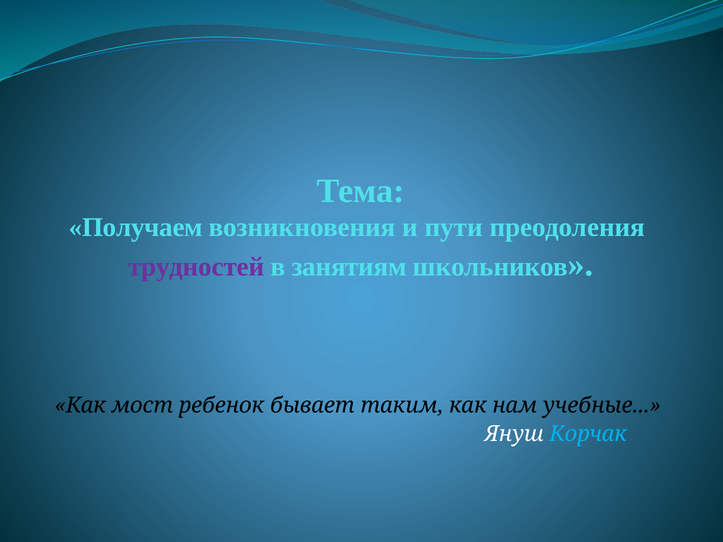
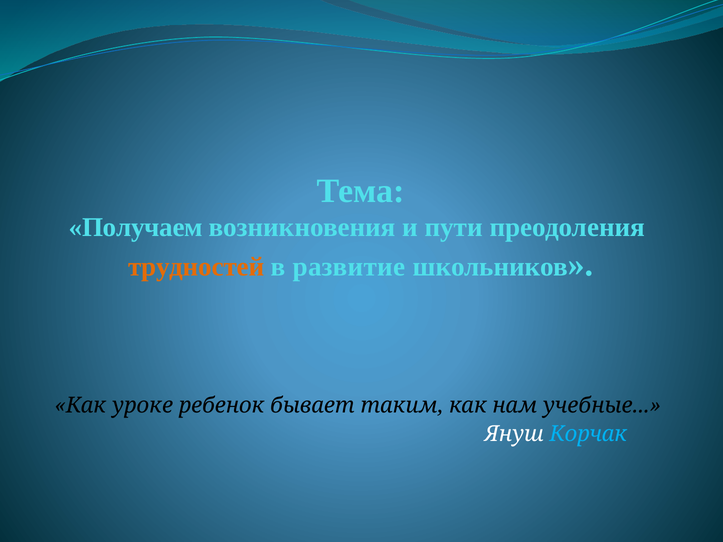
трудностей colour: purple -> orange (196, 267)
занятиям: занятиям -> развитие (349, 267)
мост: мост -> уроке (143, 405)
